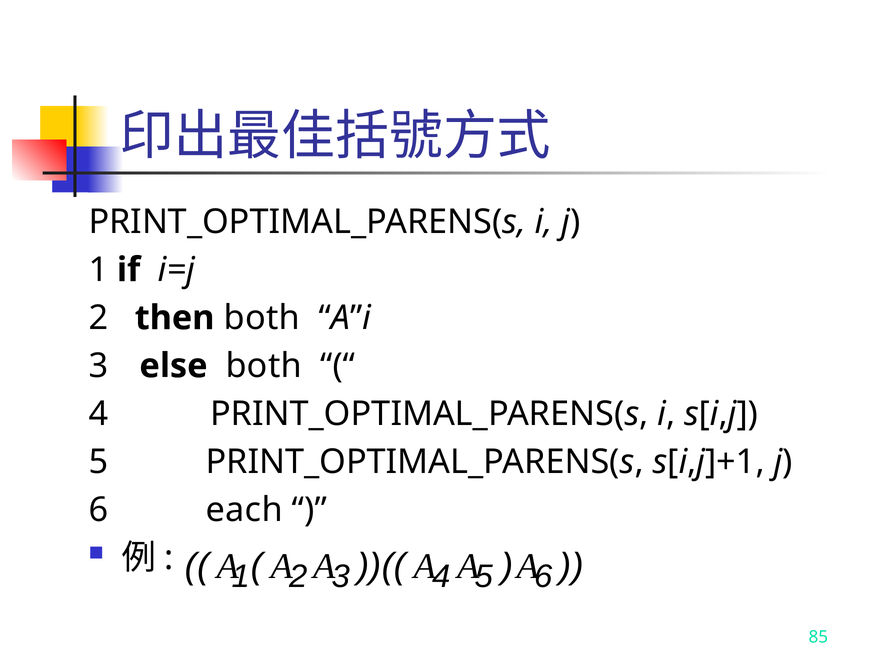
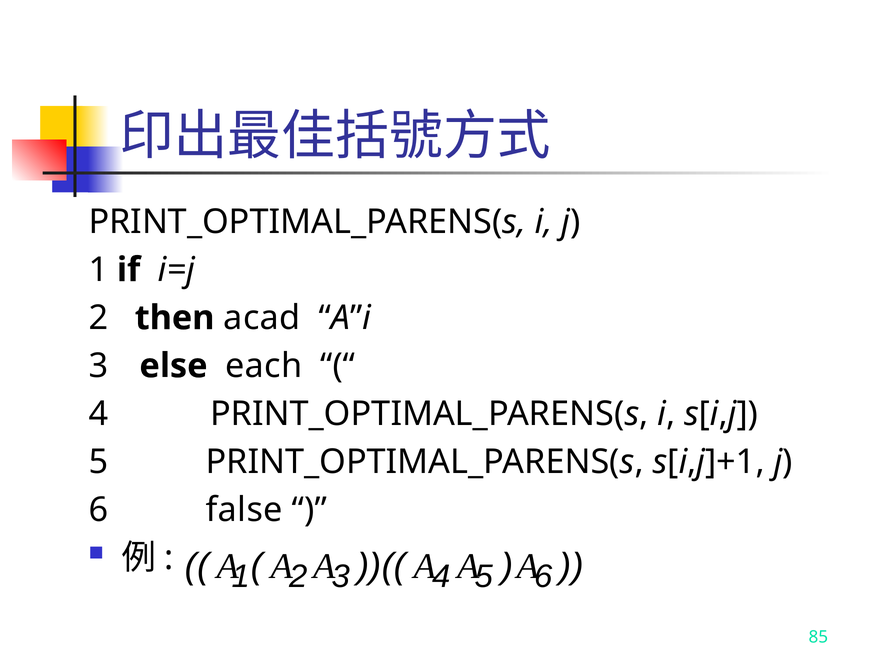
then both: both -> acad (262, 318)
else both: both -> each (264, 366)
each: each -> false (244, 510)
